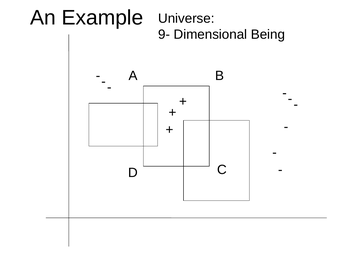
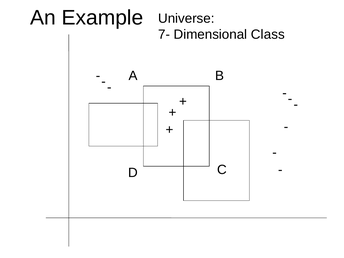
9-: 9- -> 7- (164, 34)
Being: Being -> Class (268, 34)
